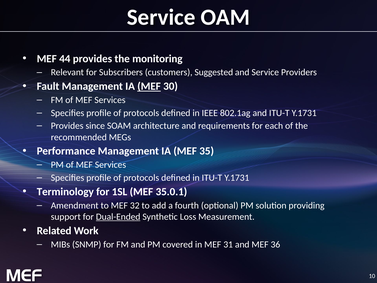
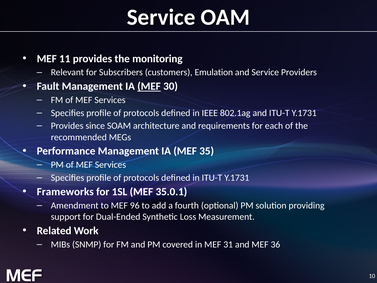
44: 44 -> 11 (65, 59)
Suggested: Suggested -> Emulation (214, 72)
Terminology: Terminology -> Frameworks (65, 192)
32: 32 -> 96 (135, 205)
Dual-Ended underline: present -> none (118, 217)
